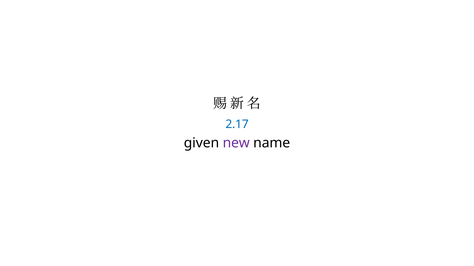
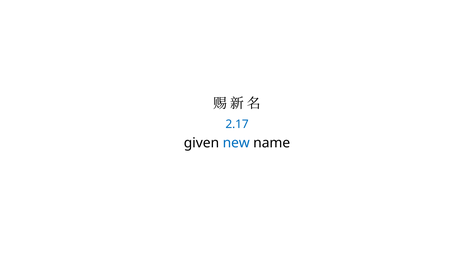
new colour: purple -> blue (236, 143)
